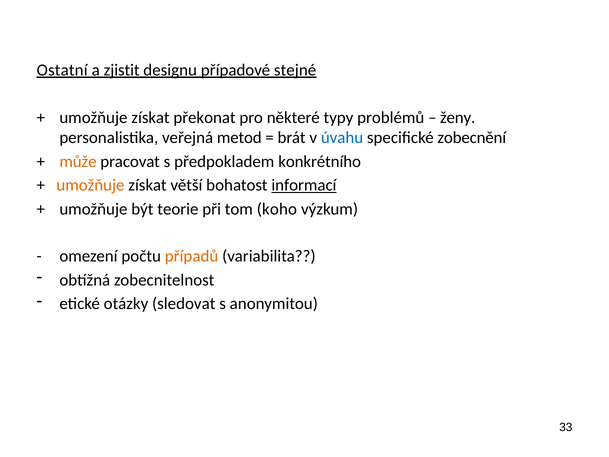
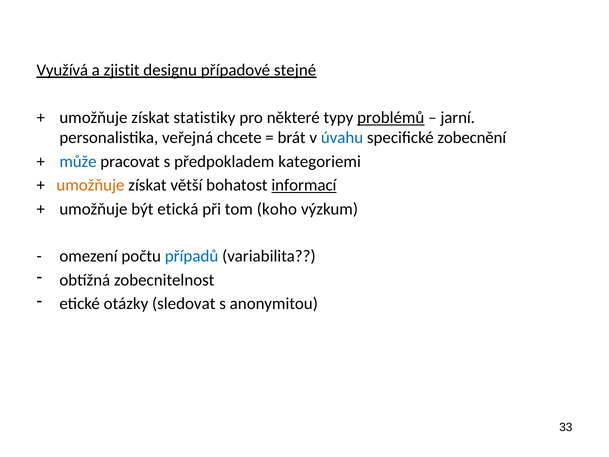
Ostatní: Ostatní -> Využívá (62, 70)
překonat: překonat -> statistiky (204, 117)
problémů underline: none -> present (391, 117)
ženy: ženy -> jarní (458, 117)
metod: metod -> chcete (239, 138)
může colour: orange -> blue (78, 161)
konkrétního: konkrétního -> kategoriemi (320, 161)
teorie: teorie -> etická (178, 209)
případů colour: orange -> blue (192, 256)
